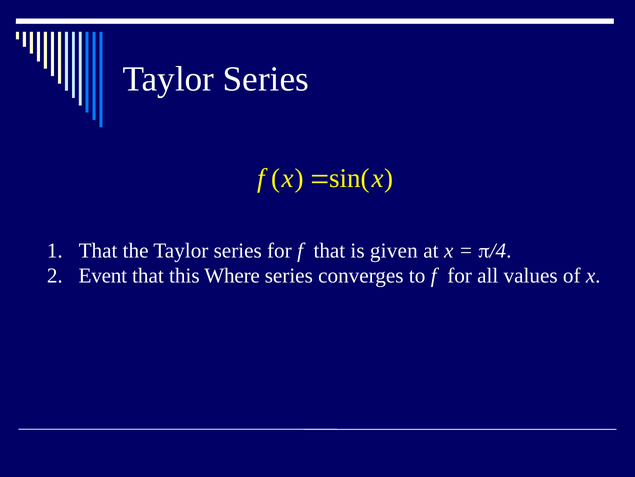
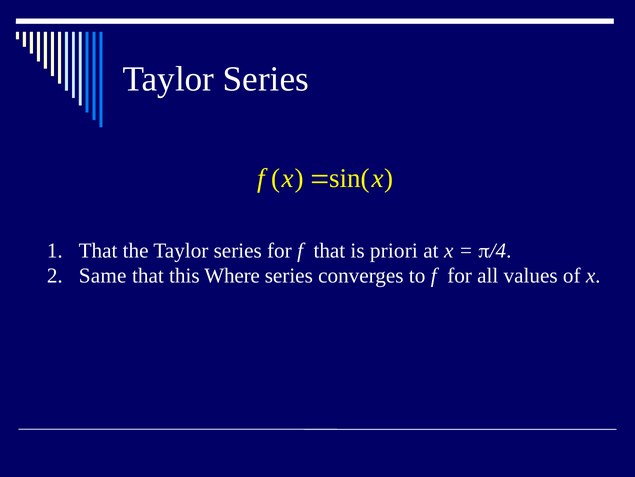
given: given -> priori (394, 250)
Event: Event -> Same (103, 276)
